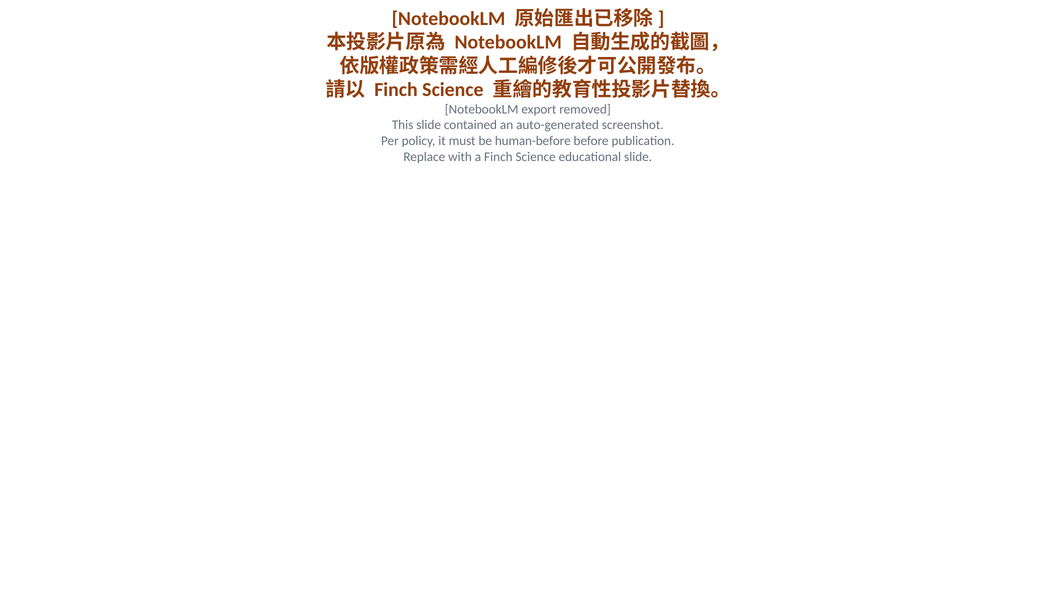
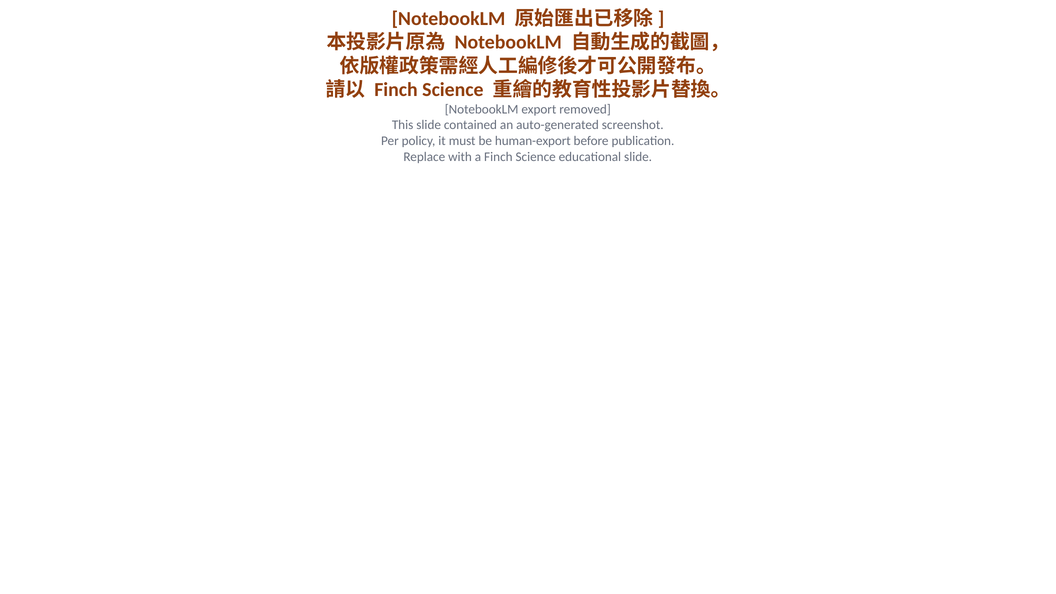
human-before: human-before -> human-export (533, 141)
